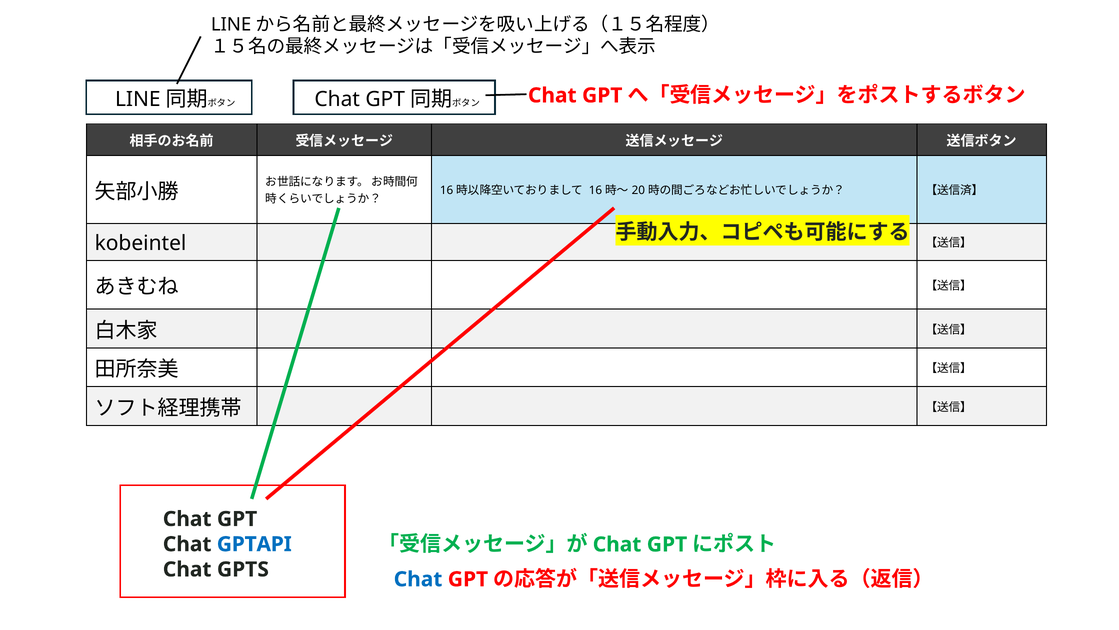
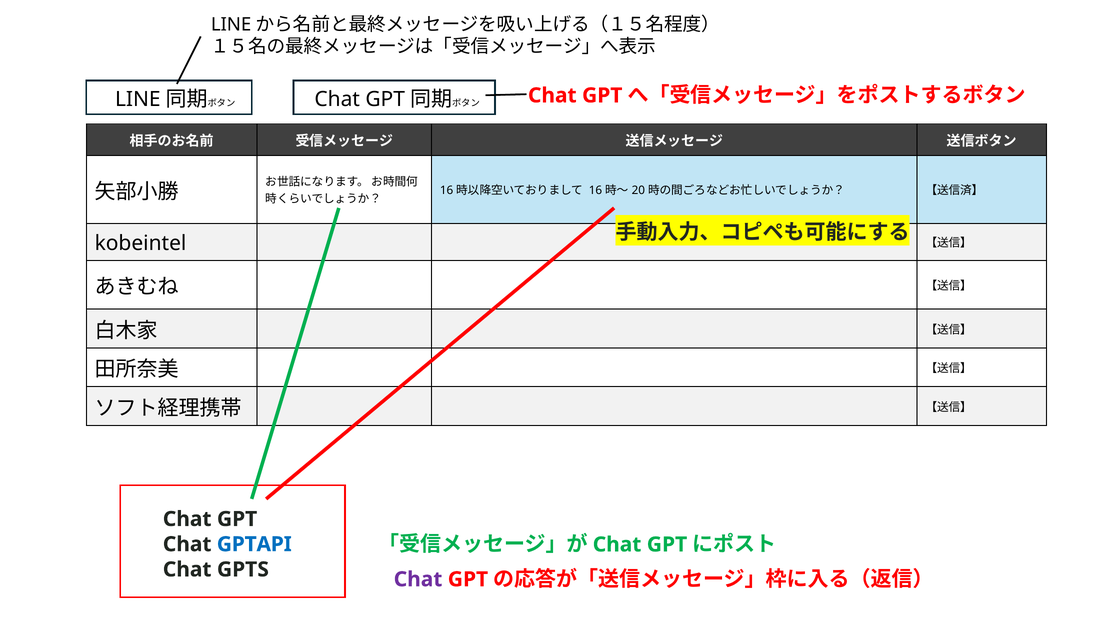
Chat colour: blue -> purple (418, 579)
